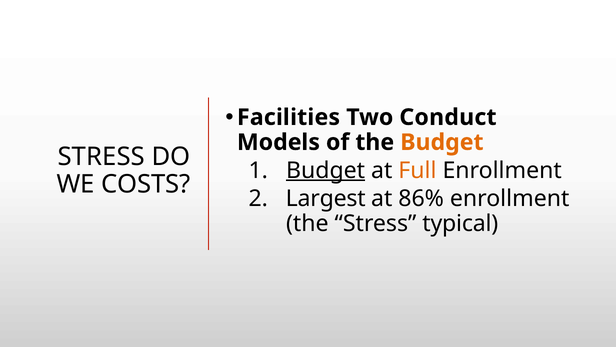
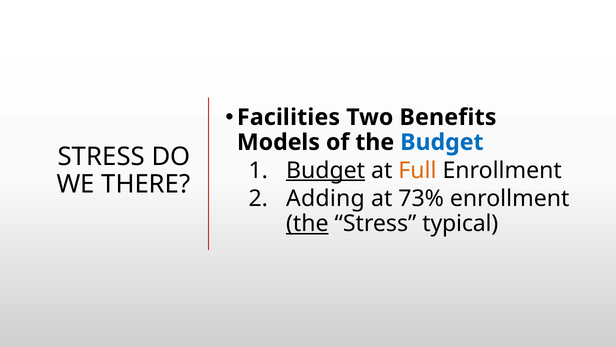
Conduct: Conduct -> Benefits (448, 117)
Budget colour: orange -> blue (442, 142)
COSTS: COSTS -> THERE (146, 184)
Largest: Largest -> Adding (325, 198)
86%: 86% -> 73% (421, 198)
the underline: none -> present (307, 223)
